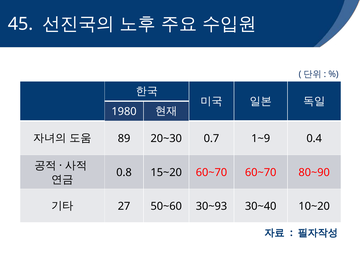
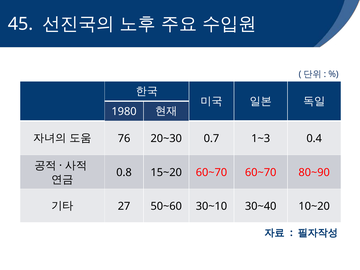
89: 89 -> 76 (124, 138)
1~9: 1~9 -> 1~3 (261, 138)
30~93: 30~93 -> 30~10 (211, 206)
